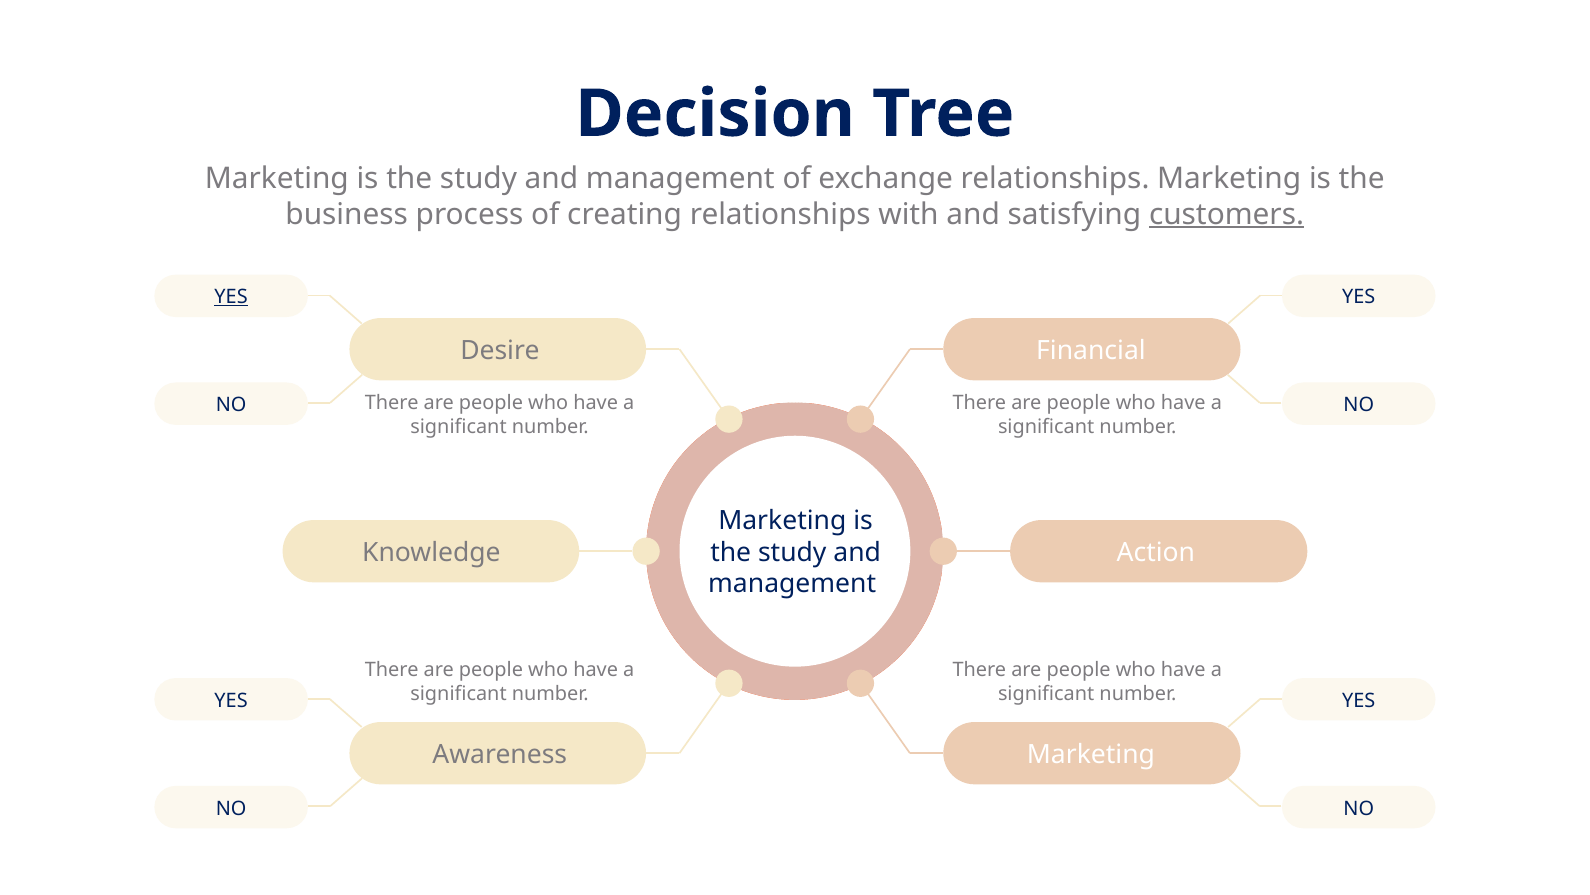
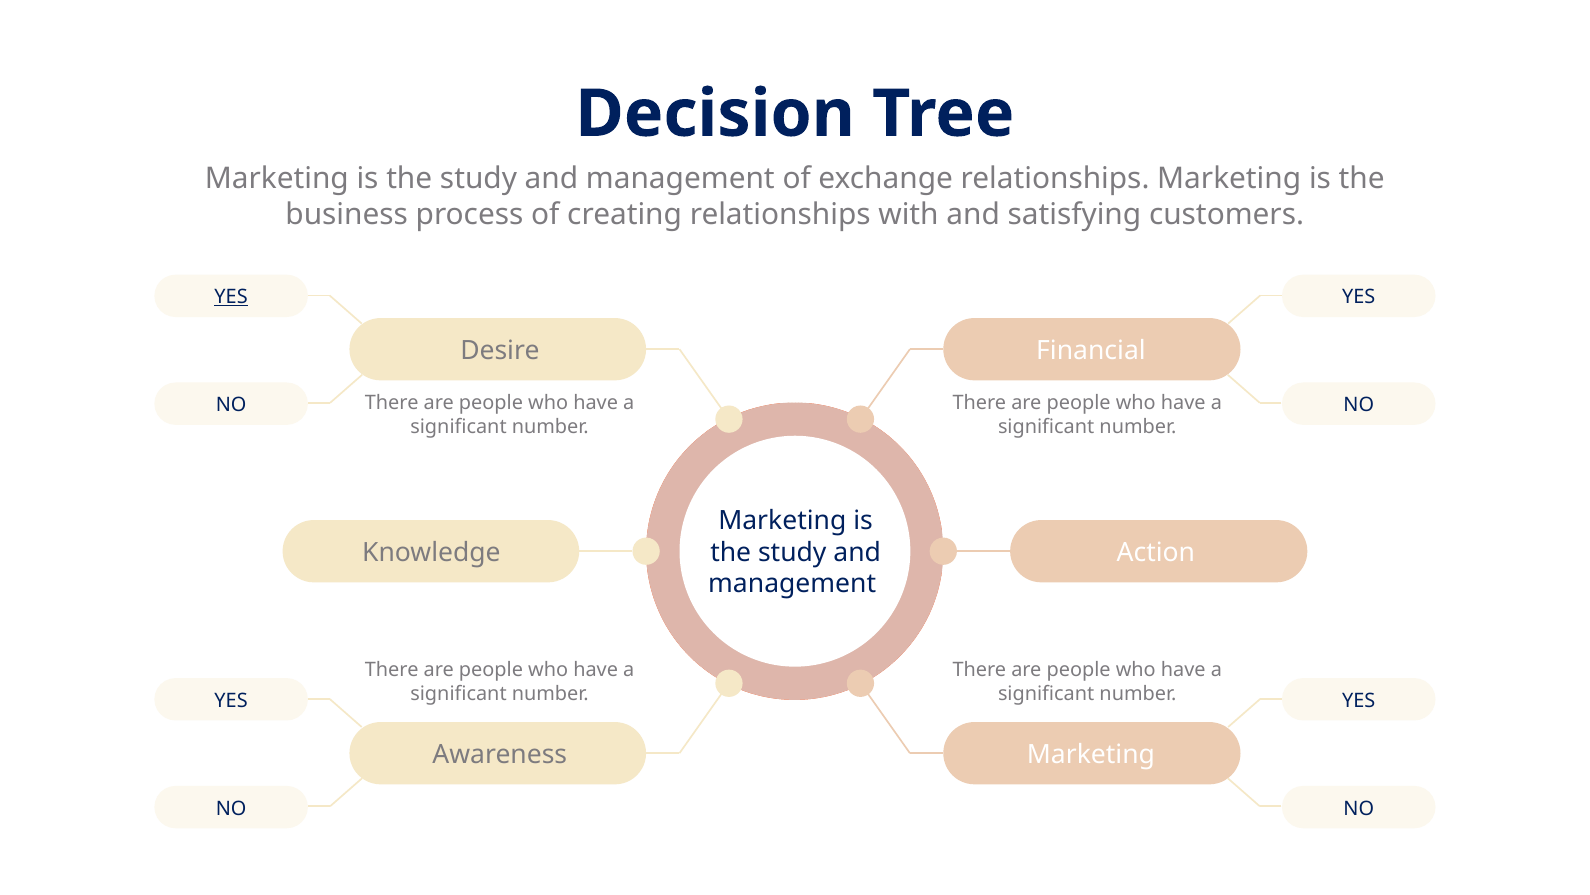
customers underline: present -> none (1227, 214)
